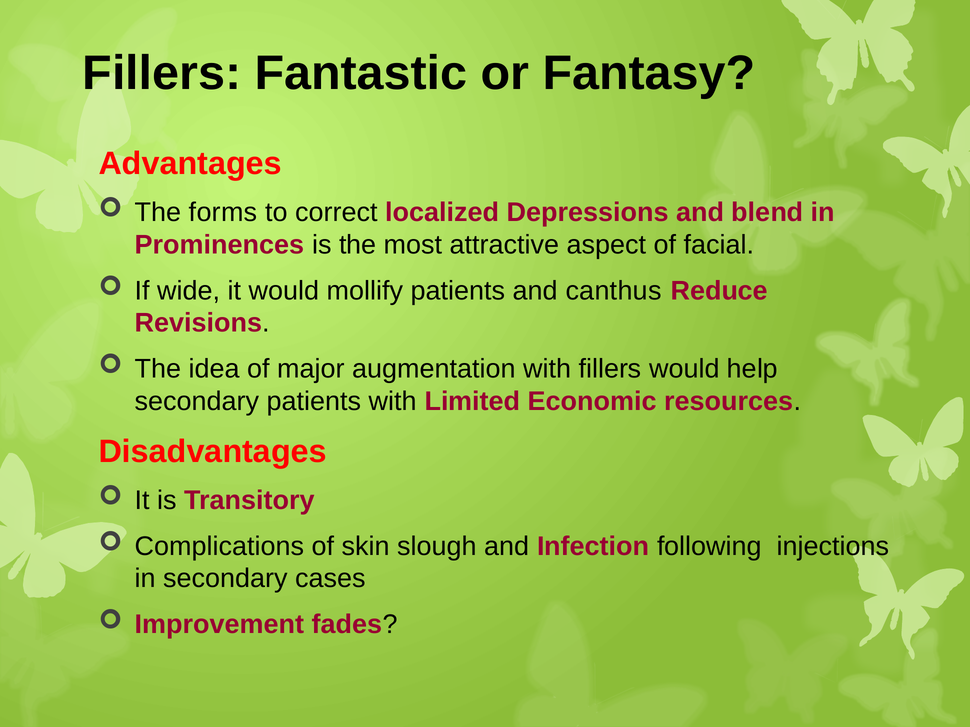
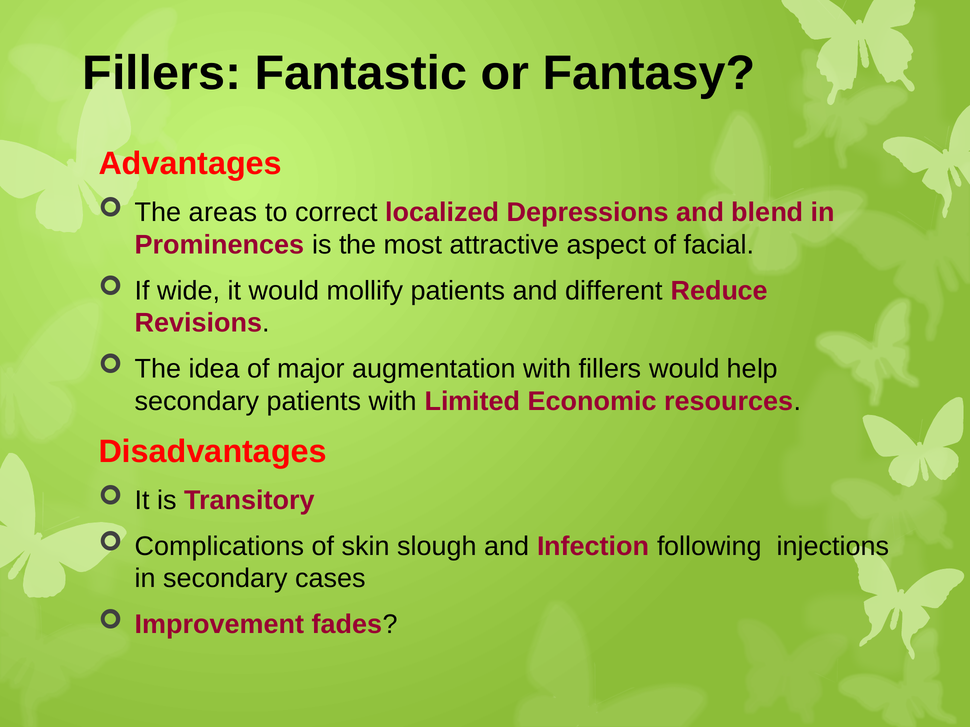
forms: forms -> areas (223, 213)
canthus: canthus -> different (614, 291)
